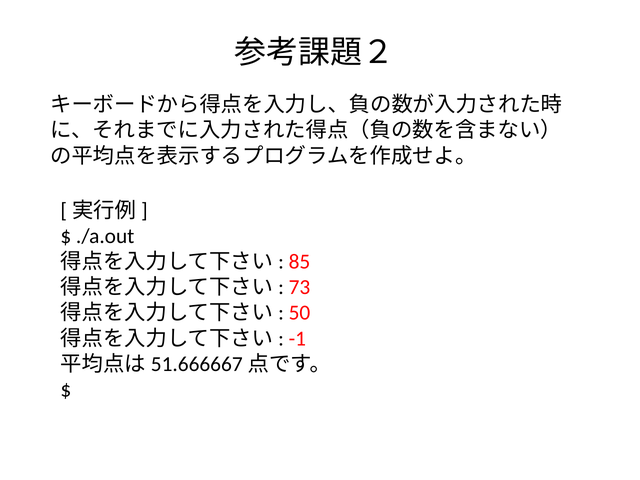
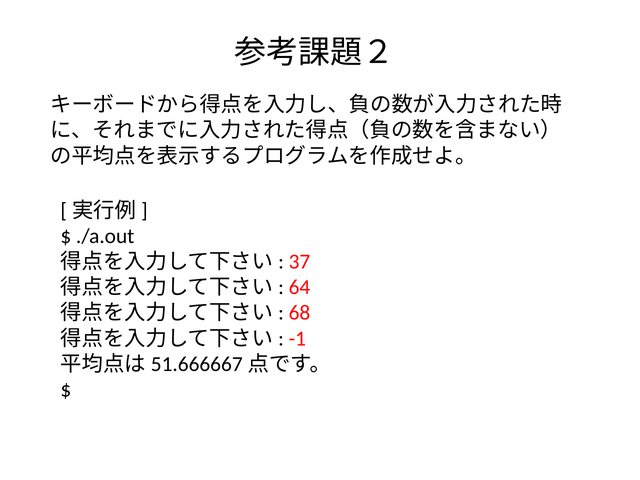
85: 85 -> 37 (299, 262)
73: 73 -> 64 (299, 287)
50: 50 -> 68 (299, 313)
